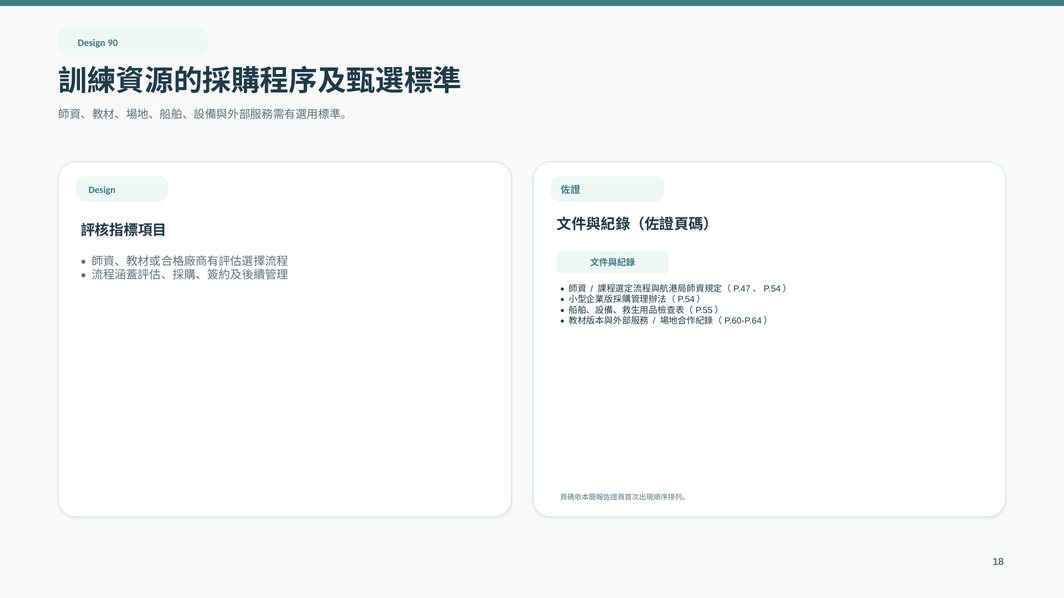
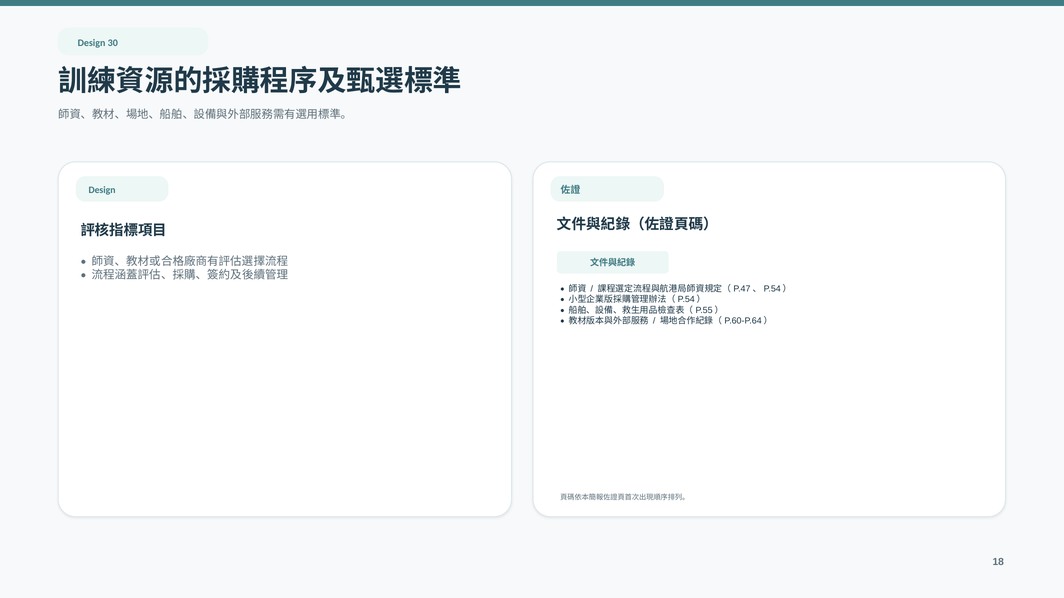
90: 90 -> 30 (113, 43)
